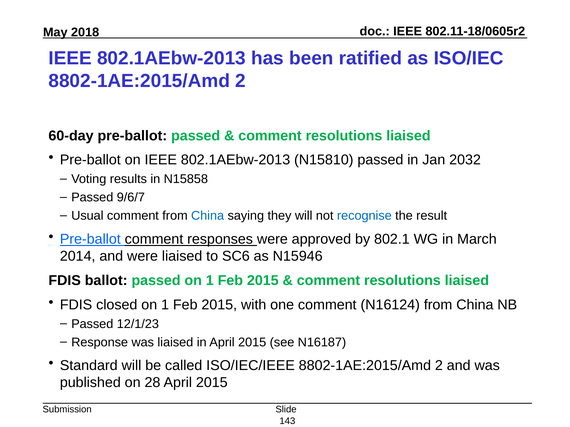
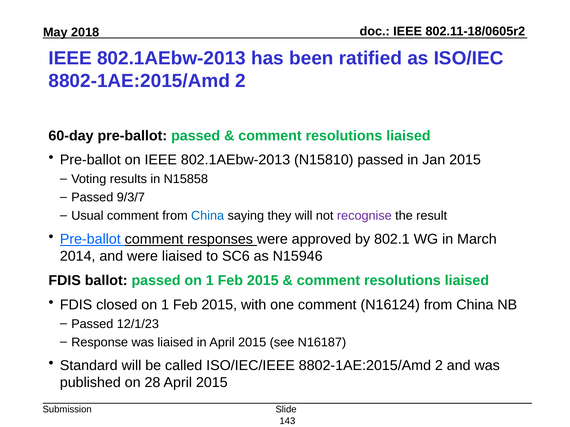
Jan 2032: 2032 -> 2015 (465, 160)
9/6/7: 9/6/7 -> 9/3/7 (131, 198)
recognise colour: blue -> purple (364, 216)
